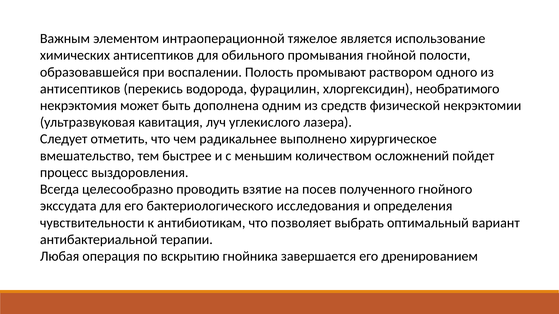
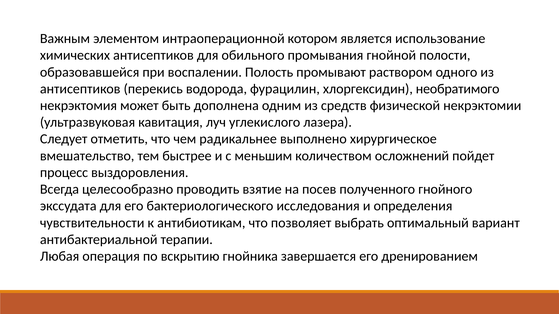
тяжелое: тяжелое -> котором (313, 39)
